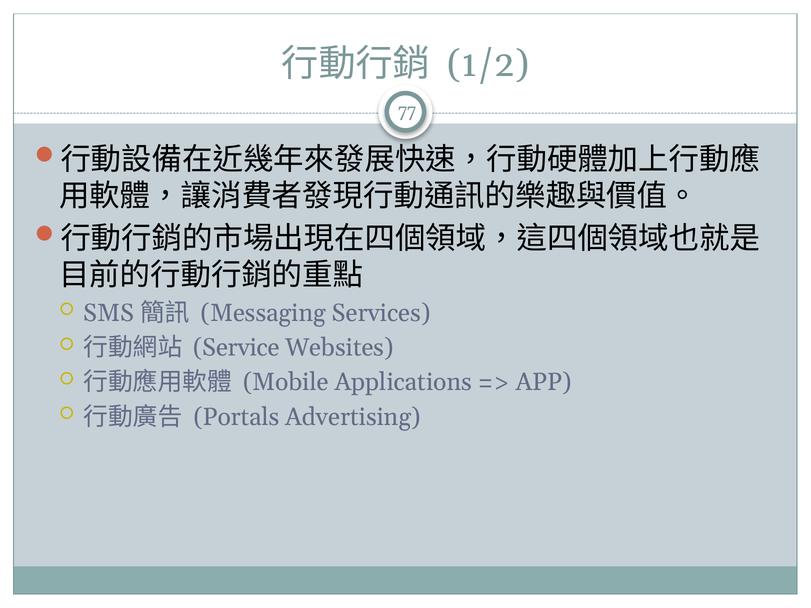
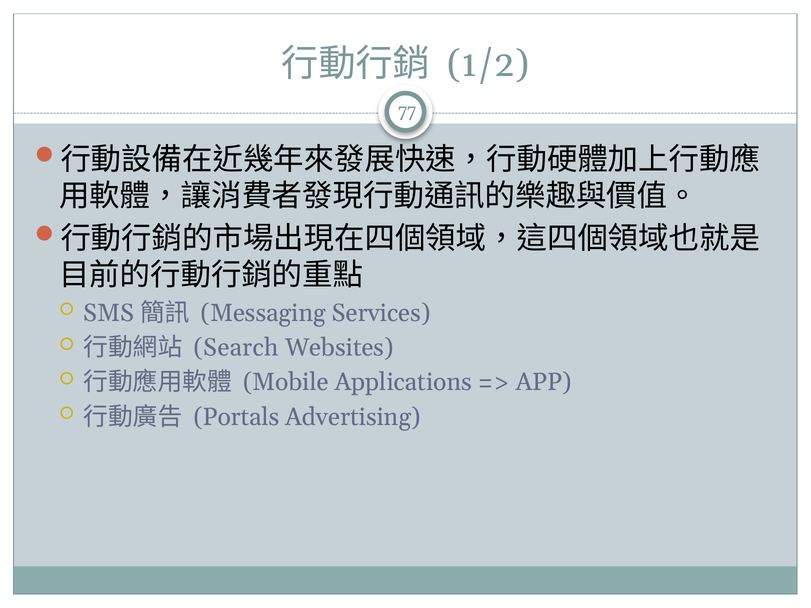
Service: Service -> Search (236, 348)
